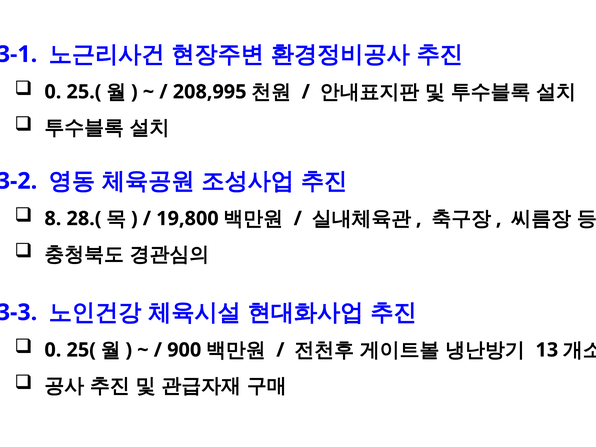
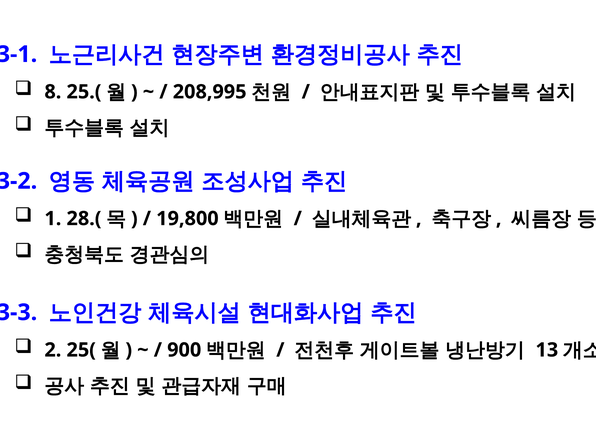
0: 0 -> 8 (53, 92)
8: 8 -> 1 (53, 219)
0: 0 -> 2 (53, 350)
